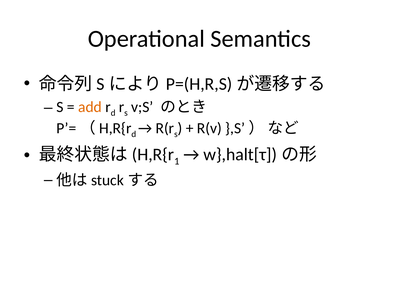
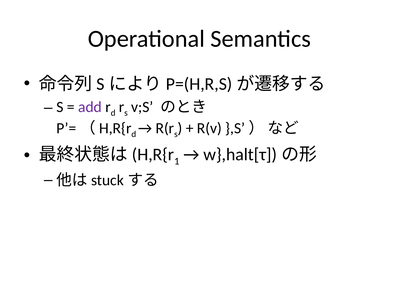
add colour: orange -> purple (90, 107)
